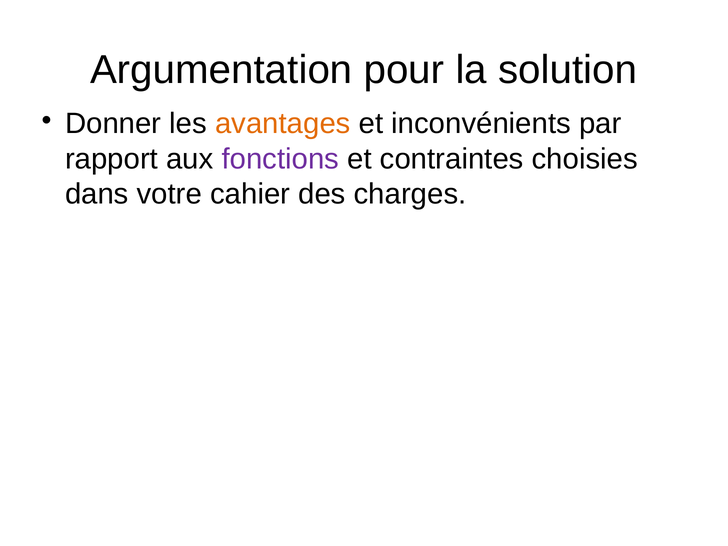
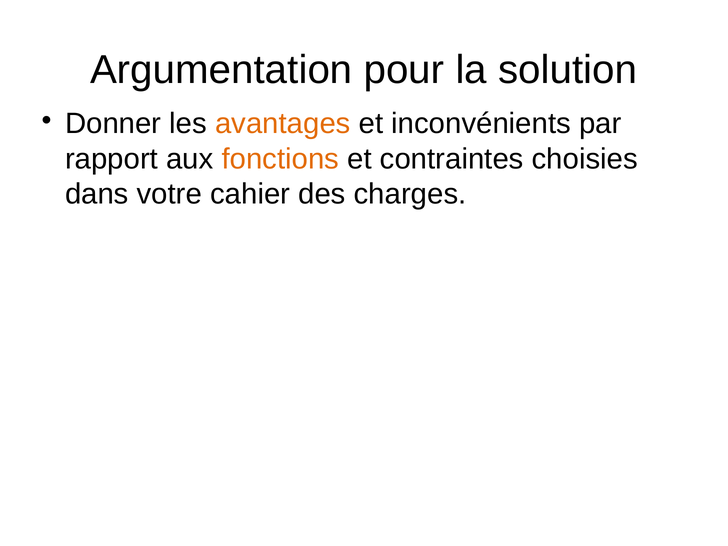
fonctions colour: purple -> orange (280, 159)
